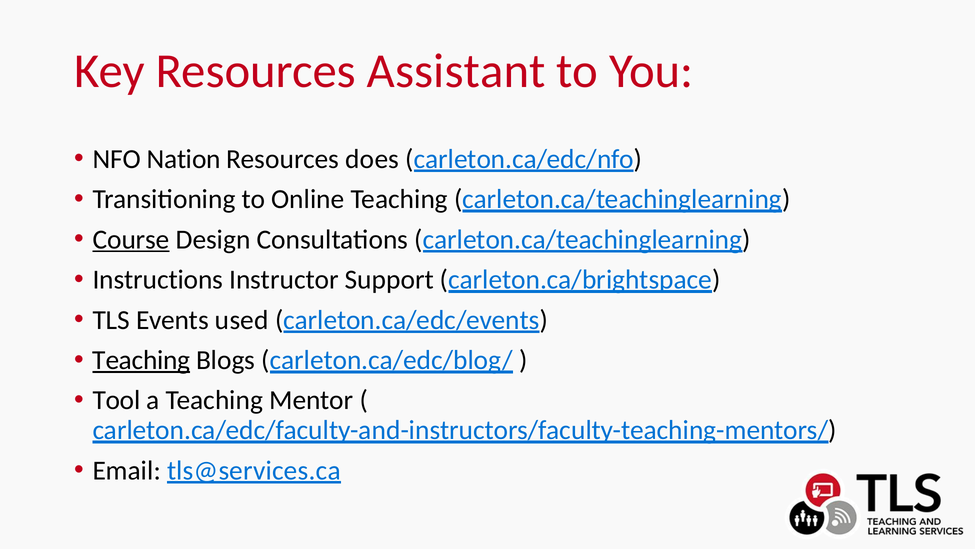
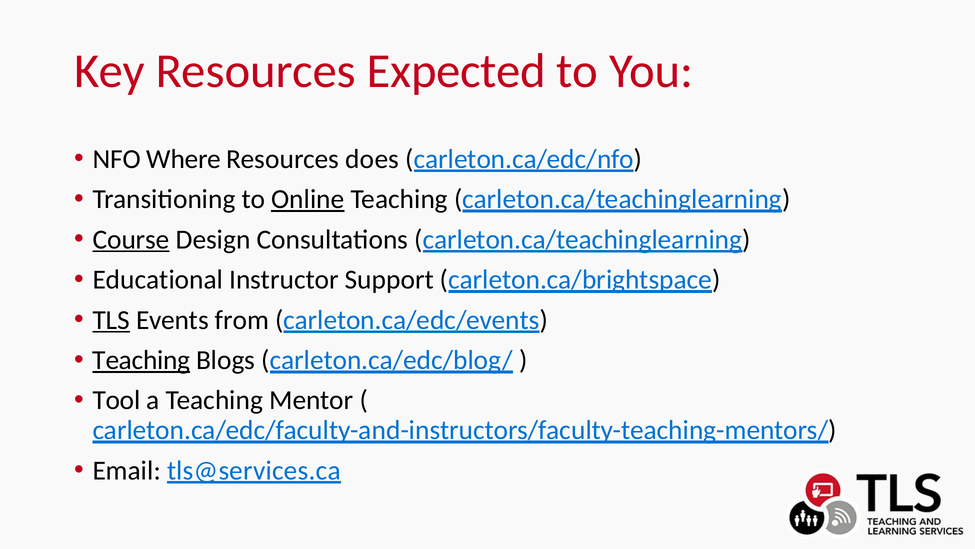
Assistant: Assistant -> Expected (456, 71)
Nation: Nation -> Where (184, 159)
Online underline: none -> present (308, 199)
Instructions: Instructions -> Educational (158, 279)
TLS underline: none -> present (111, 320)
used: used -> from (242, 320)
